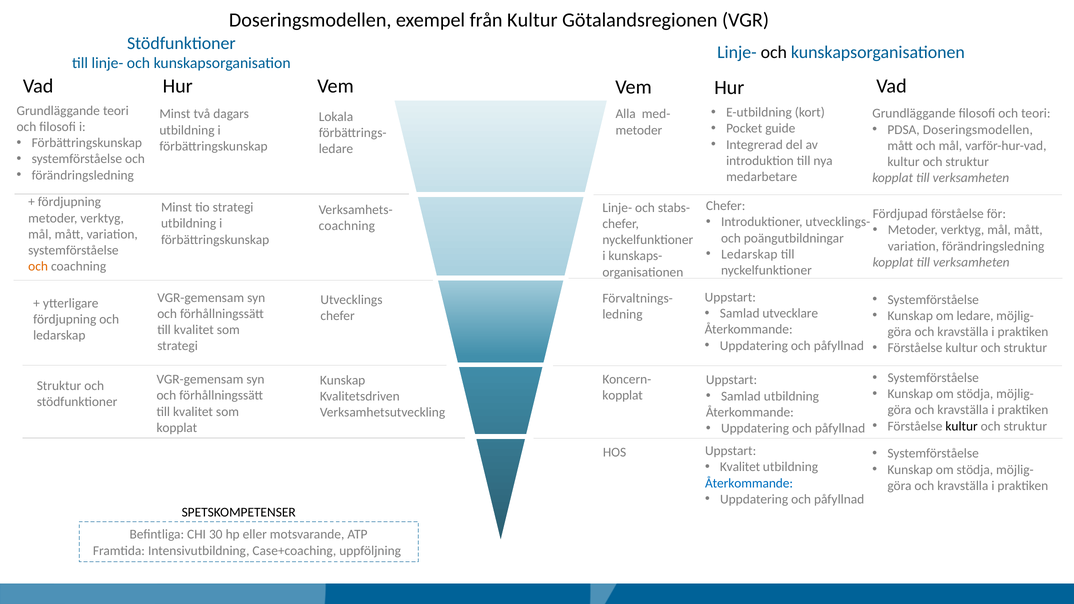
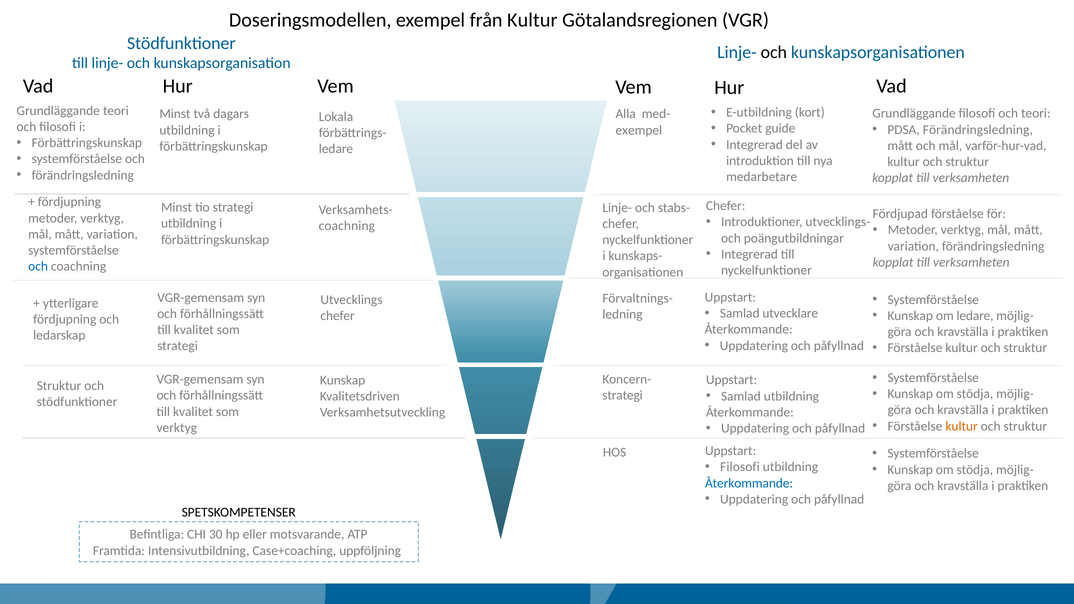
PDSA Doseringsmodellen: Doseringsmodellen -> Förändringsledning (978, 130)
metoder: metoder -> exempel (639, 130)
Ledarskap: Ledarskap -> Integrerad (749, 254)
och colour: orange -> blue (38, 267)
kopplat: kopplat -> strategi (623, 396)
kultur colour: black -> orange (962, 426)
kopplat: kopplat -> verktyg (177, 428)
Kvalitet: Kvalitet -> Filosofi (740, 467)
